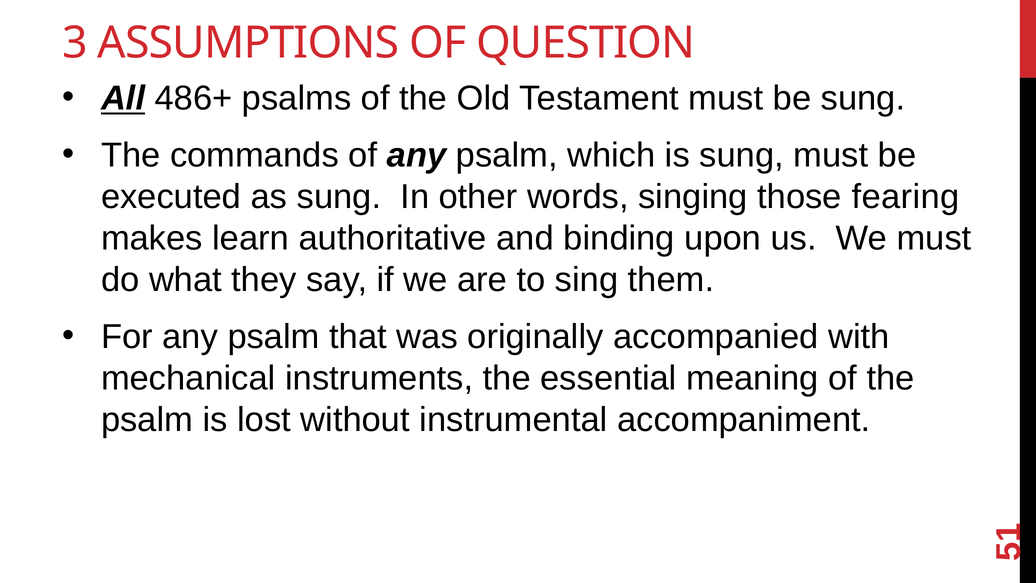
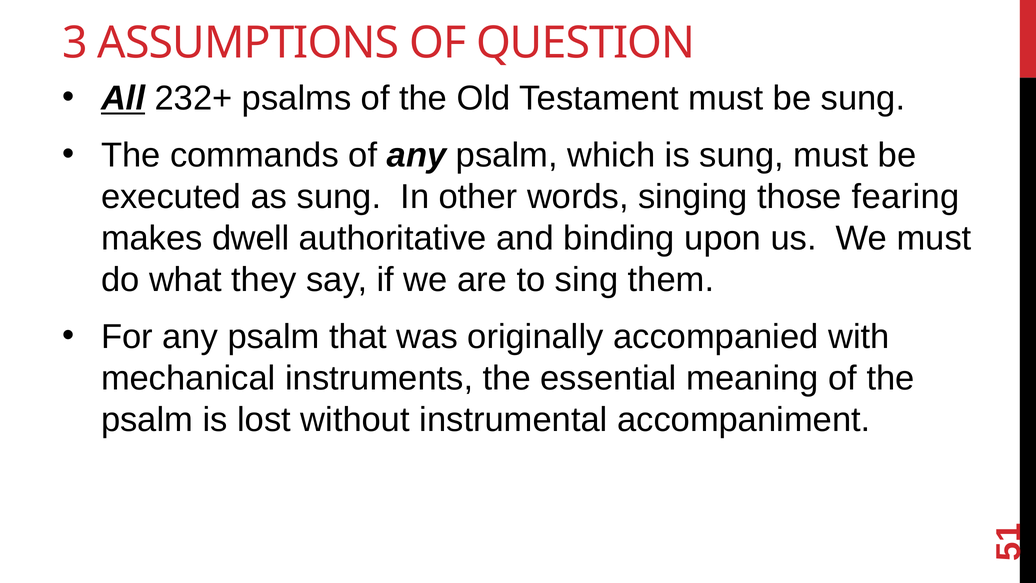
486+: 486+ -> 232+ (193, 98)
learn: learn -> dwell (251, 238)
